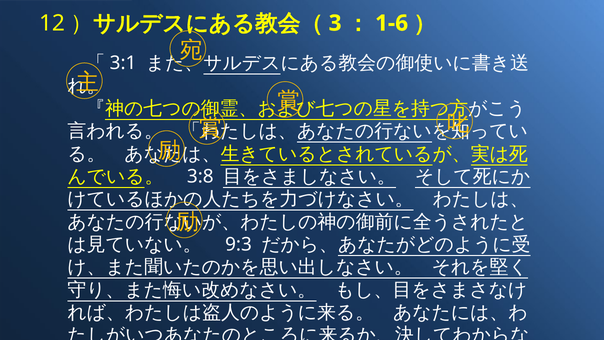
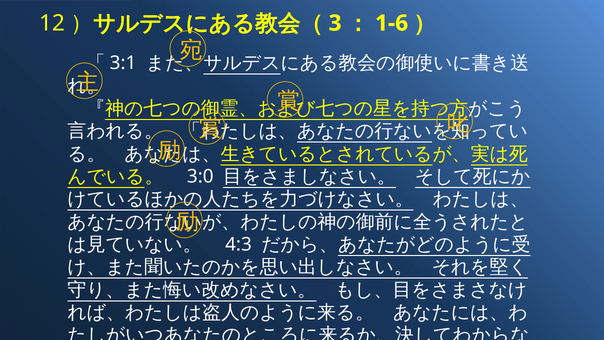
3:8: 3:8 -> 3:0 (200, 176)
9:3: 9:3 -> 4:3 (238, 244)
